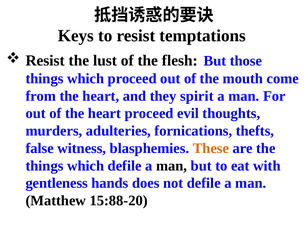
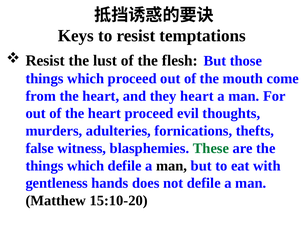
they spirit: spirit -> heart (197, 96)
These colour: orange -> green (211, 148)
15:88-20: 15:88-20 -> 15:10-20 (119, 201)
